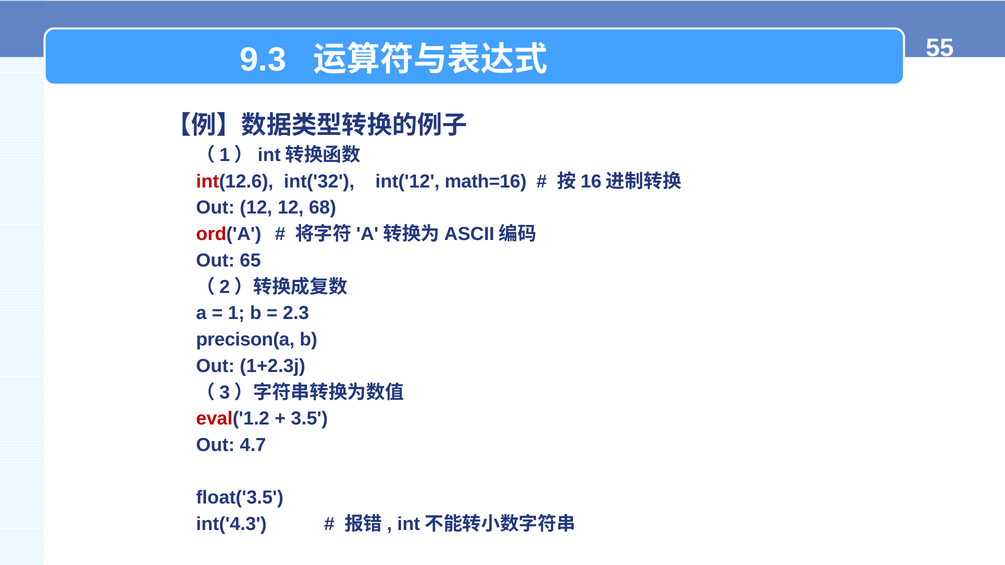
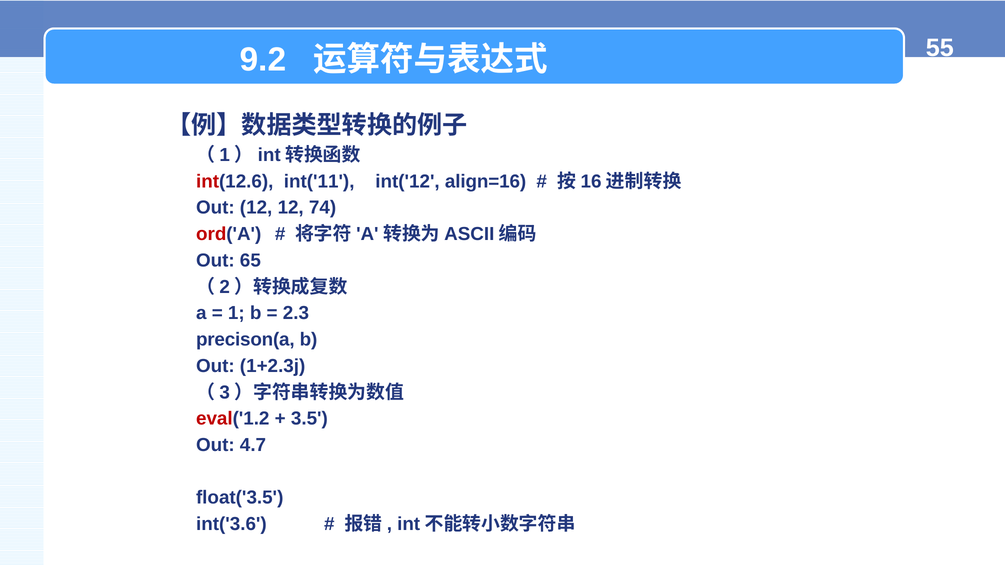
9.3: 9.3 -> 9.2 (263, 60)
int('32: int('32 -> int('11 (319, 181)
math=16: math=16 -> align=16 (486, 181)
68: 68 -> 74 (323, 208)
int('4.3: int('4.3 -> int('3.6 (231, 524)
